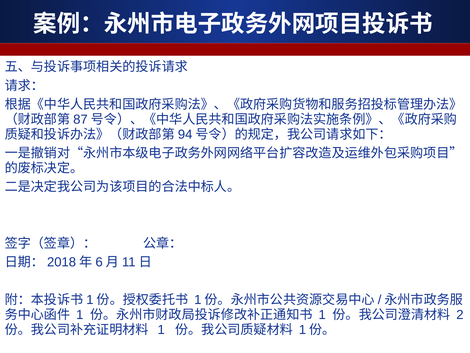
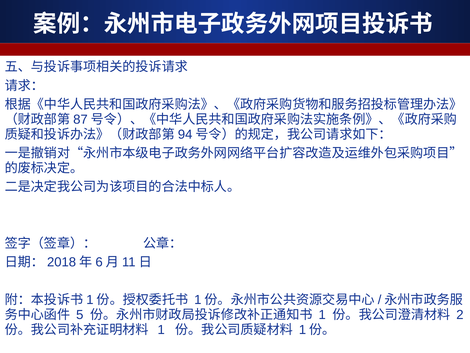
1: 1 -> 5 (80, 314)
